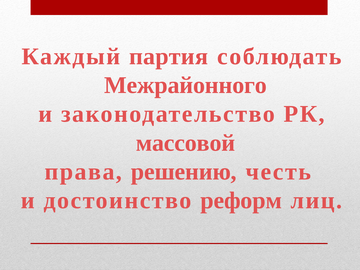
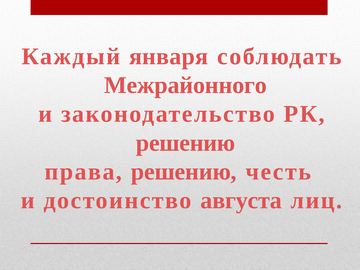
партия: партия -> января (169, 56)
массовой: массовой -> решению (186, 143)
реформ: реформ -> августа (241, 200)
